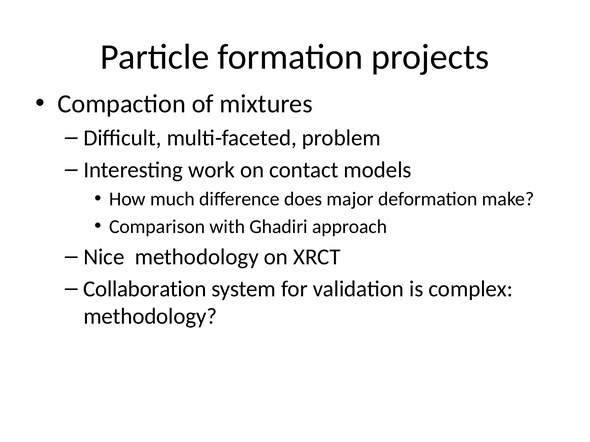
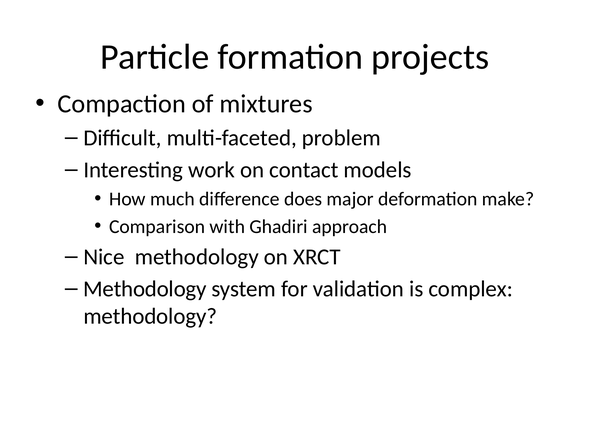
Collaboration: Collaboration -> Methodology (145, 289)
